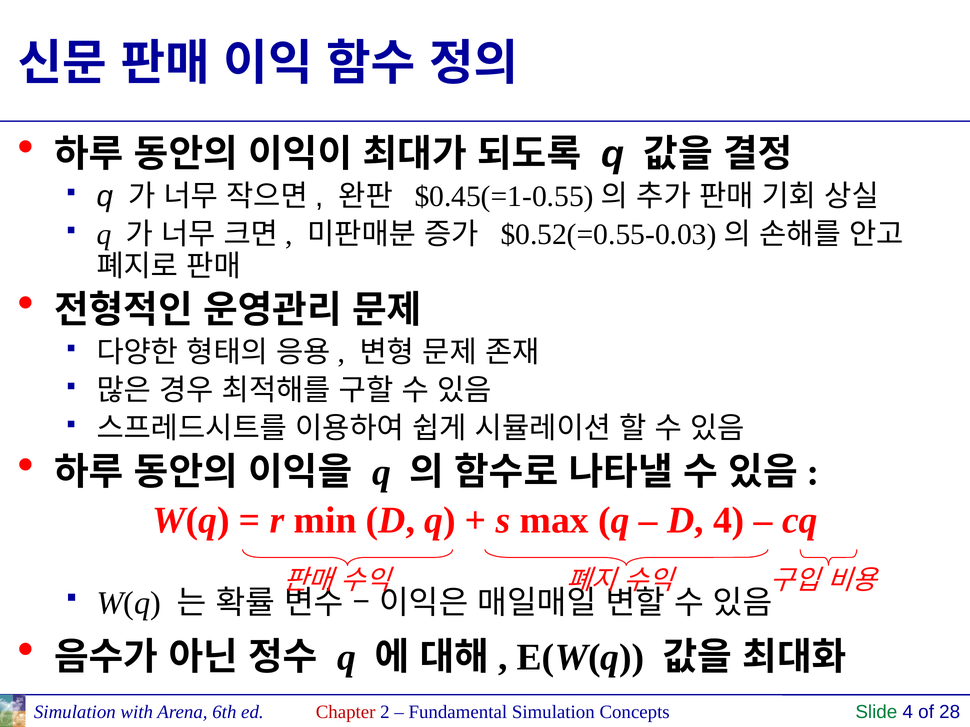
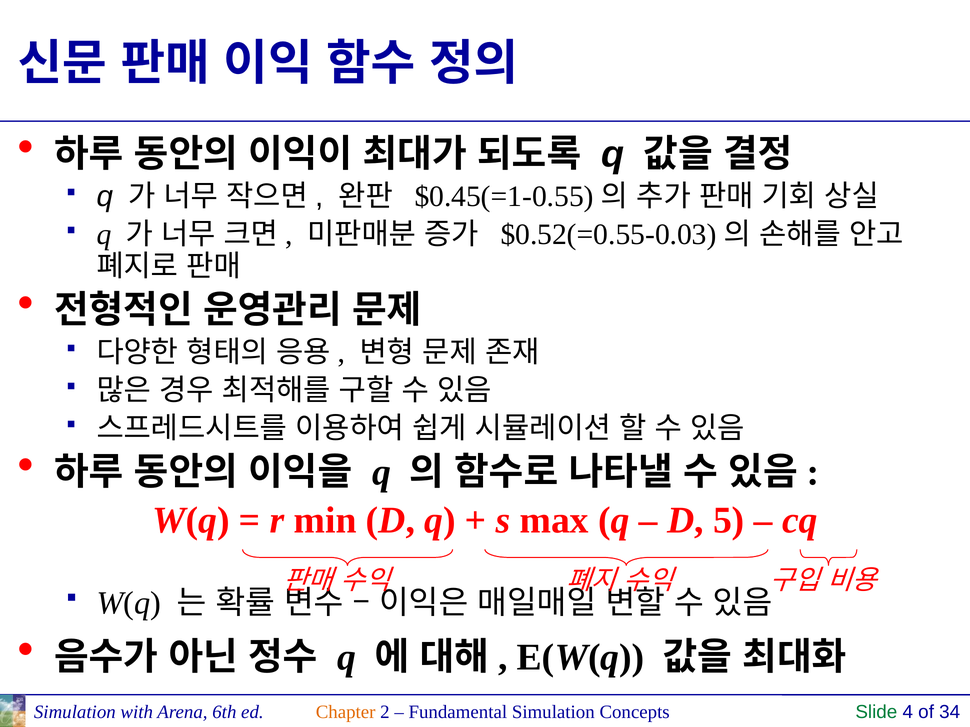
D 4: 4 -> 5 (729, 521)
28: 28 -> 34 (950, 713)
Chapter colour: red -> orange (346, 713)
